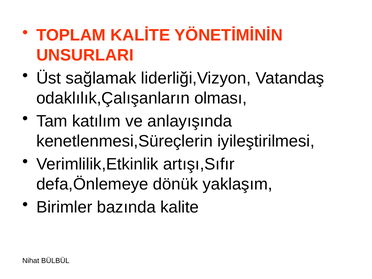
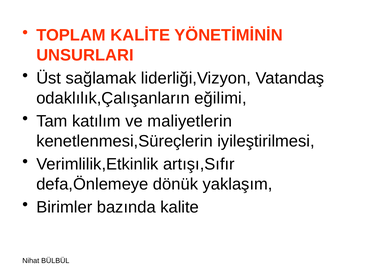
olması: olması -> eğilimi (220, 98)
anlayışında: anlayışında -> maliyetlerin (190, 121)
